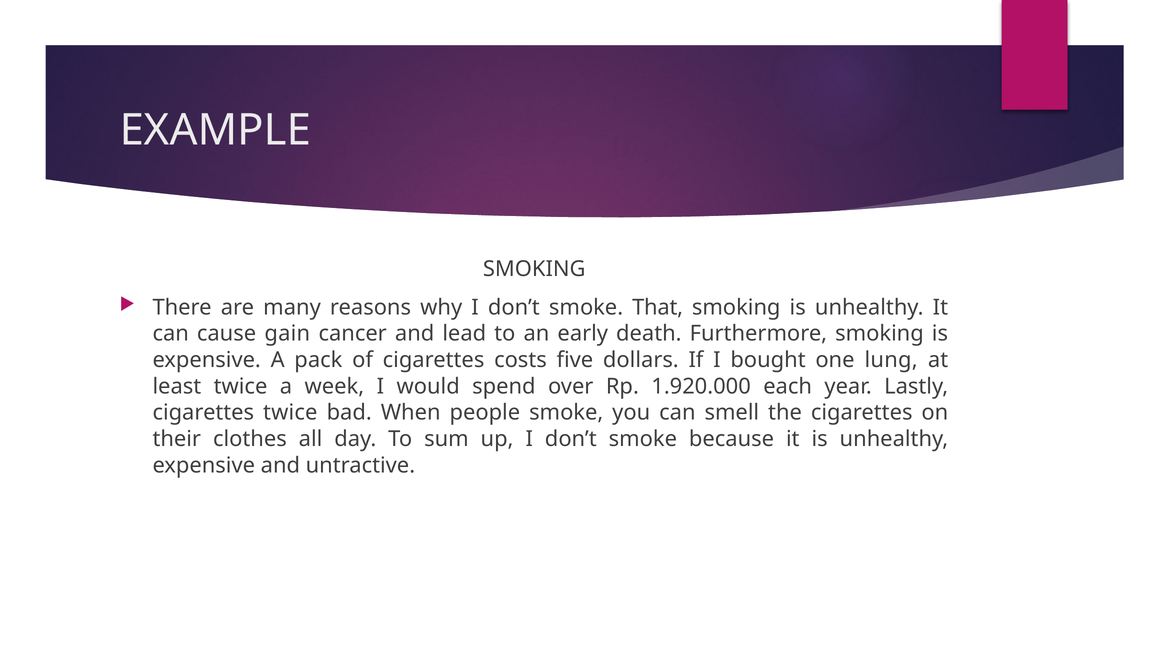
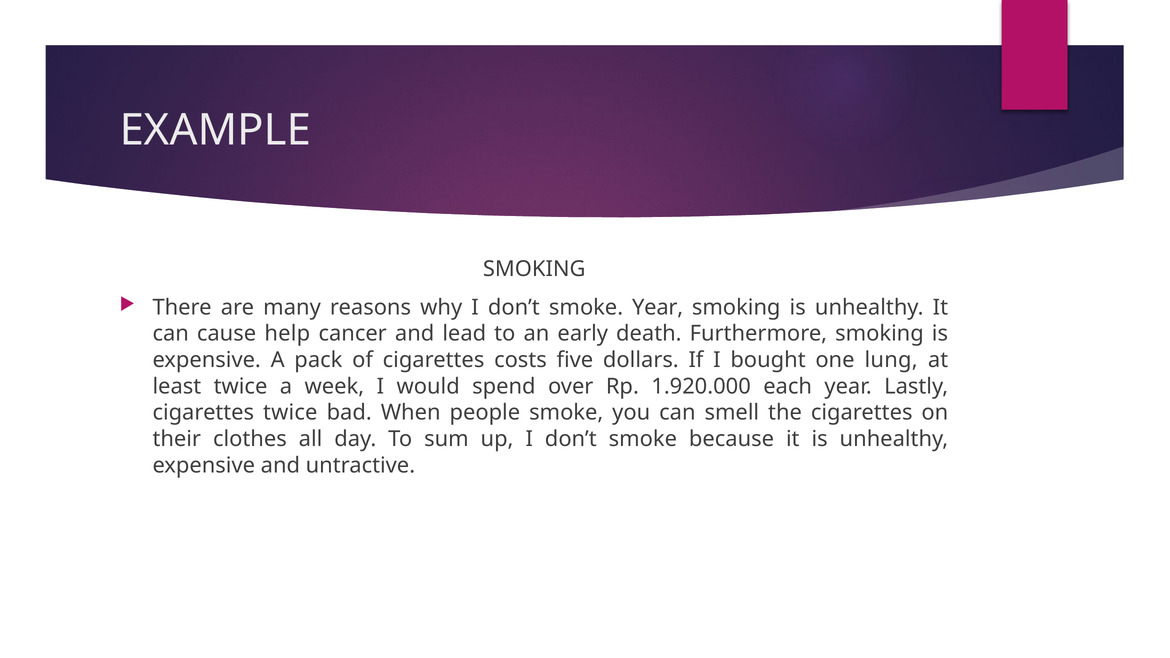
smoke That: That -> Year (658, 307)
gain: gain -> help (287, 334)
